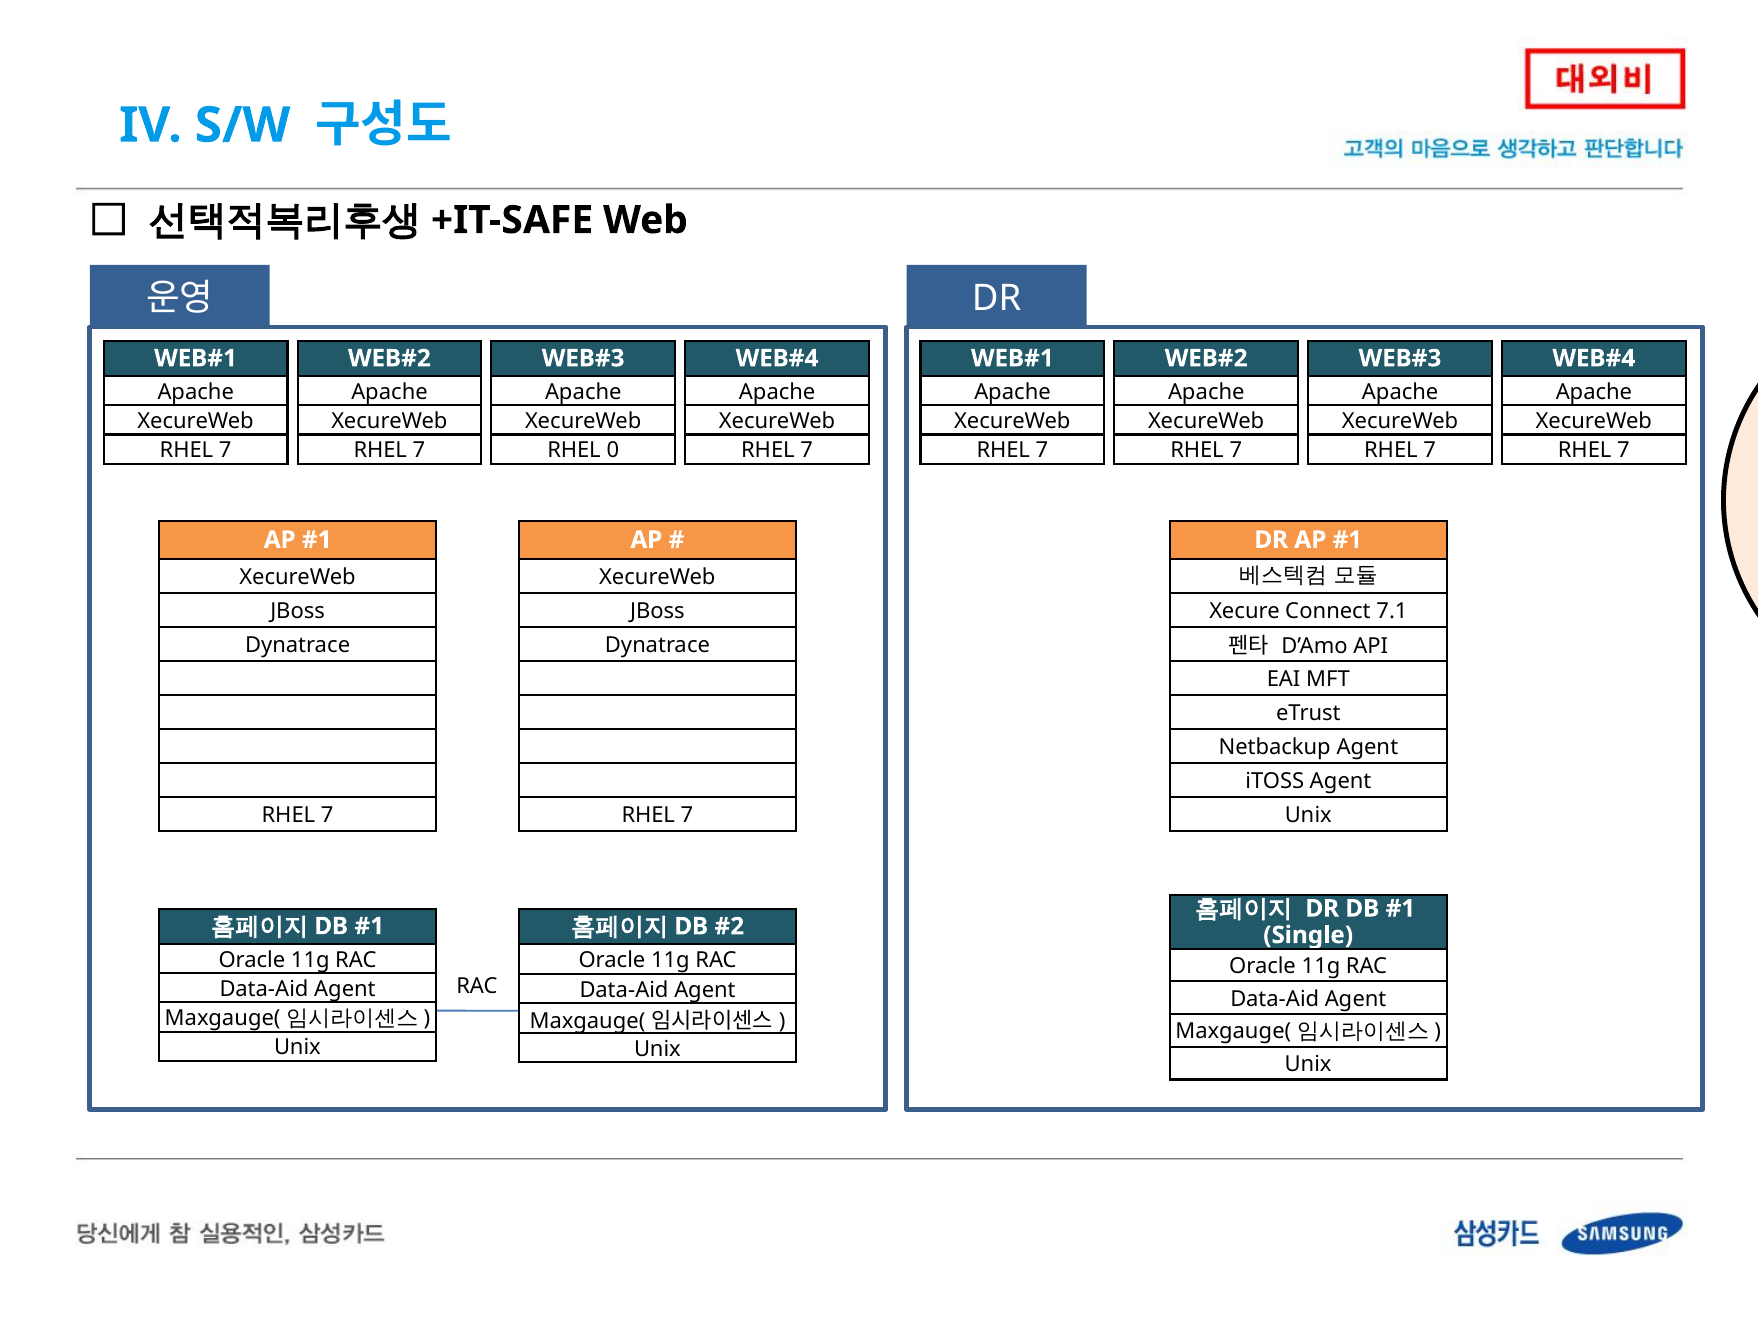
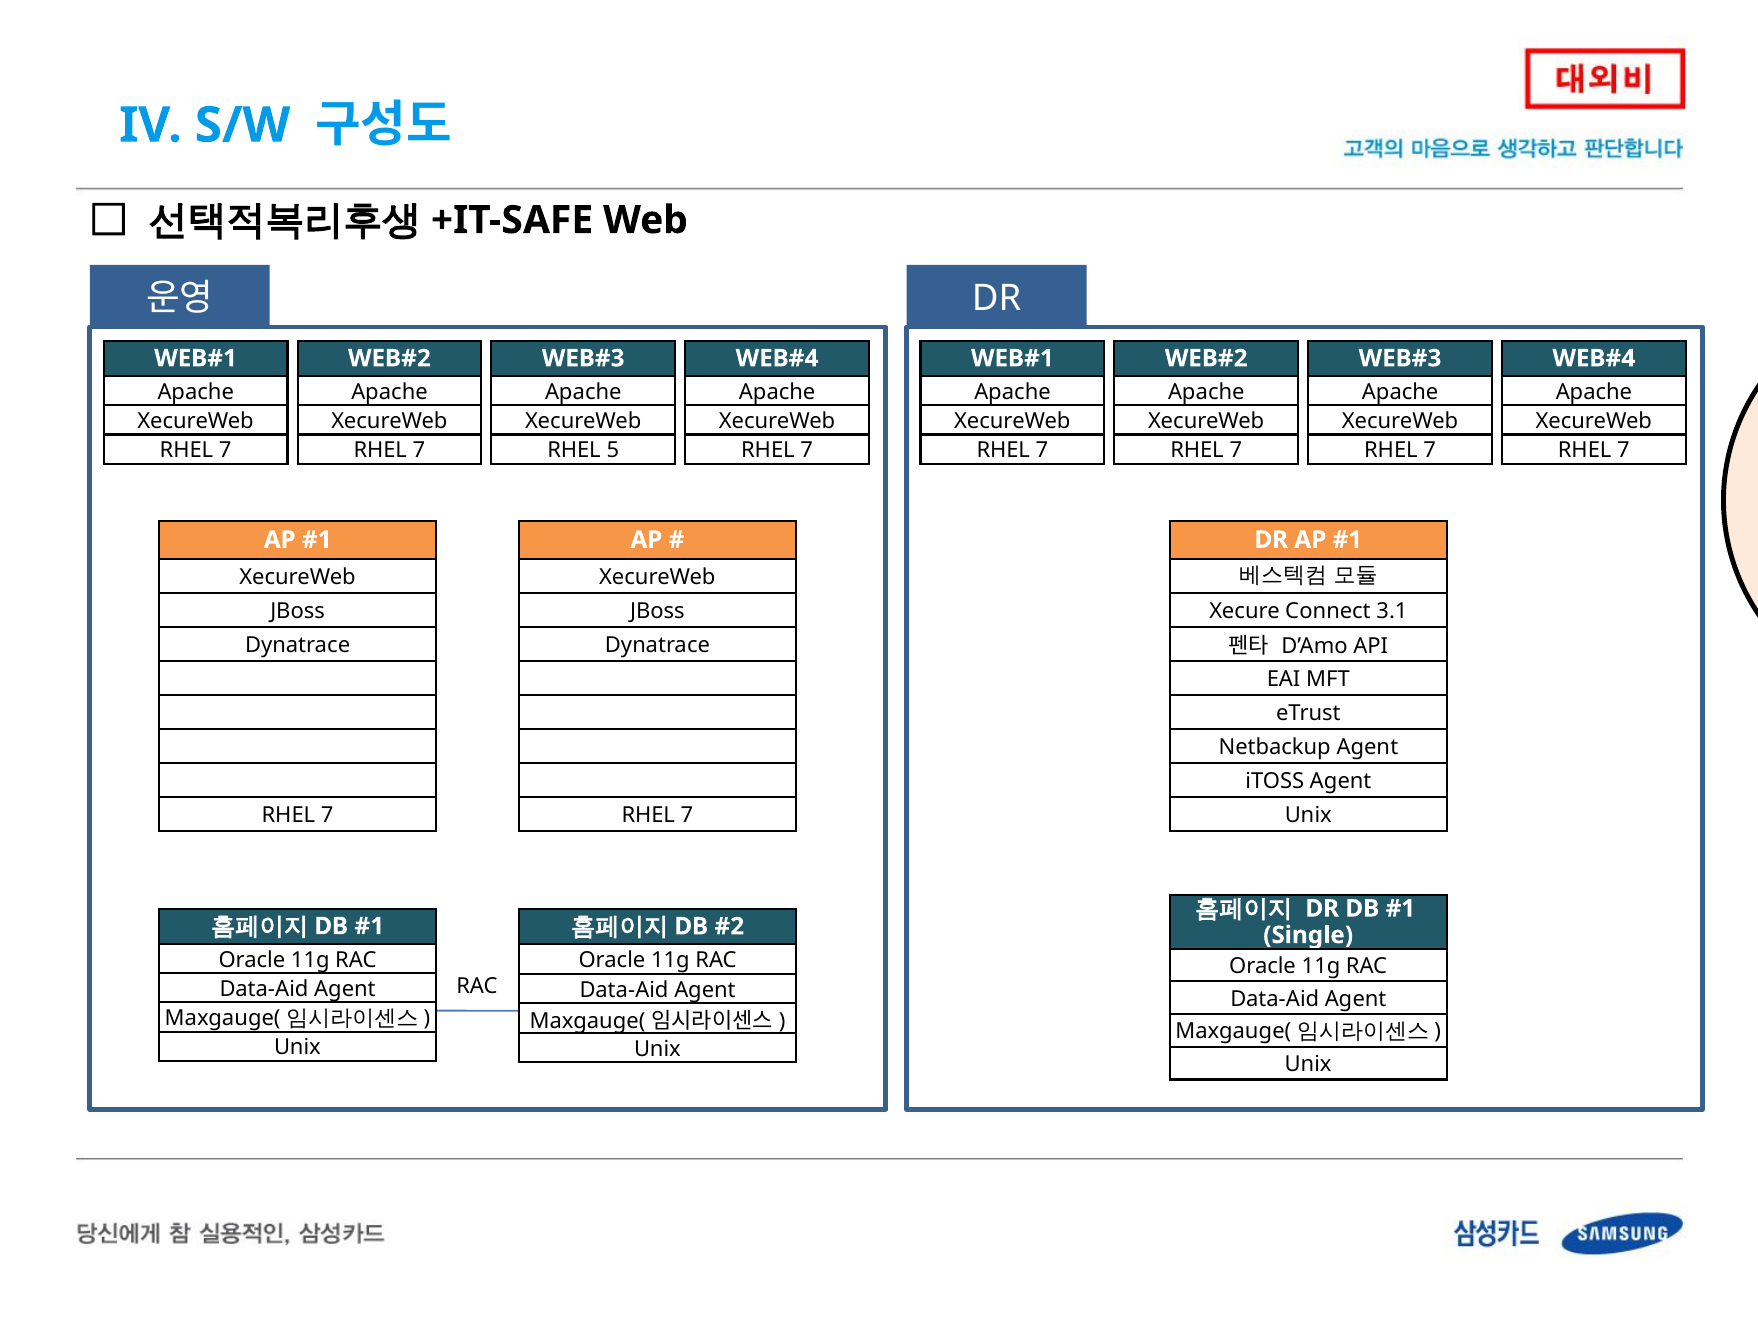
0: 0 -> 5 (613, 450)
7.1: 7.1 -> 3.1 (1392, 611)
